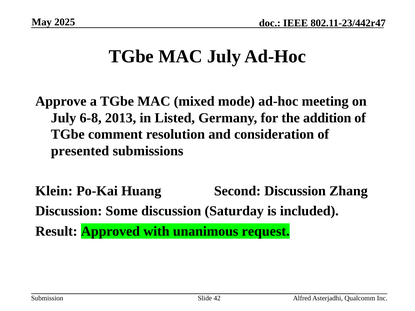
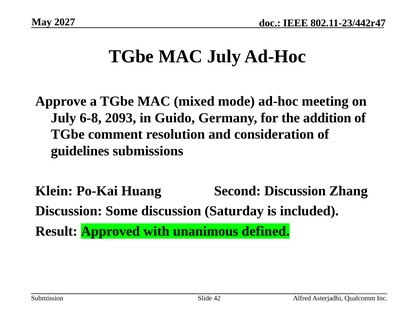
2025: 2025 -> 2027 (65, 22)
2013: 2013 -> 2093 (121, 118)
Listed: Listed -> Guido (175, 118)
presented: presented -> guidelines (80, 151)
request: request -> defined (266, 231)
